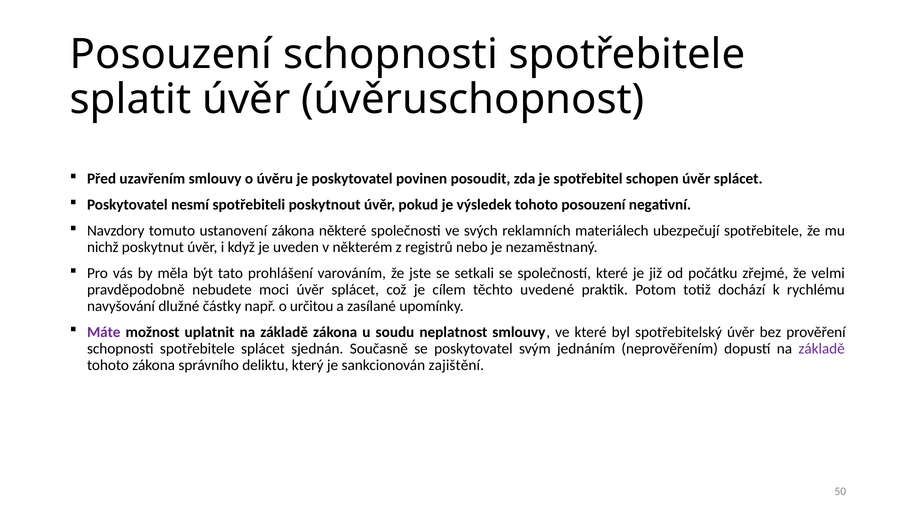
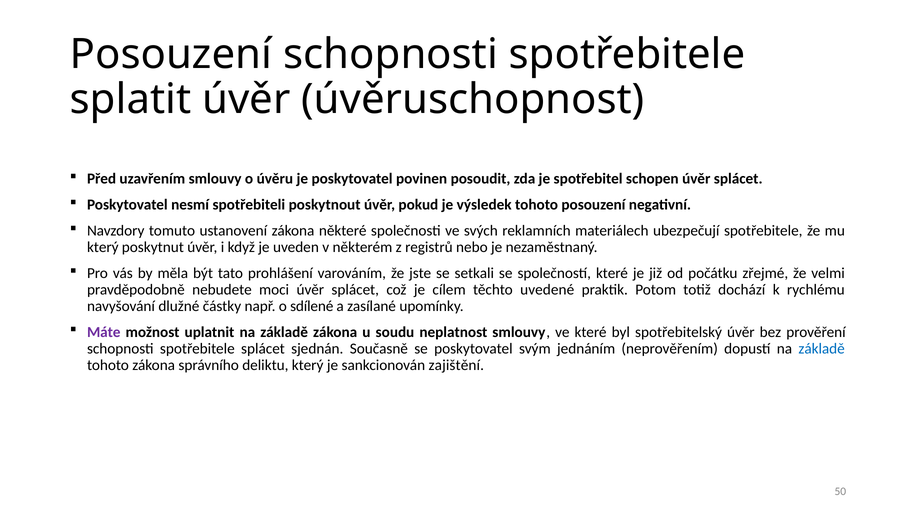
nichž: nichž -> který (103, 247)
určitou: určitou -> sdílené (312, 306)
základě colour: purple -> blue (822, 349)
